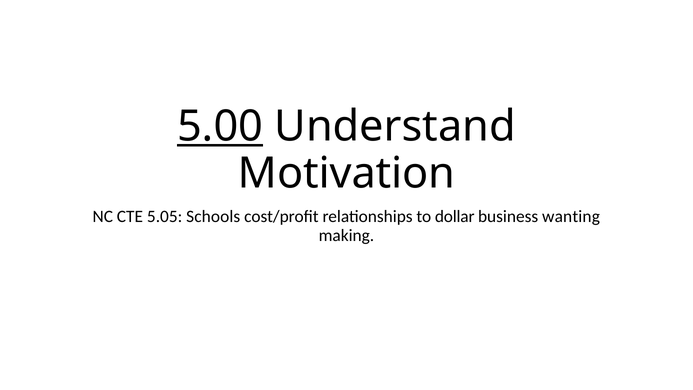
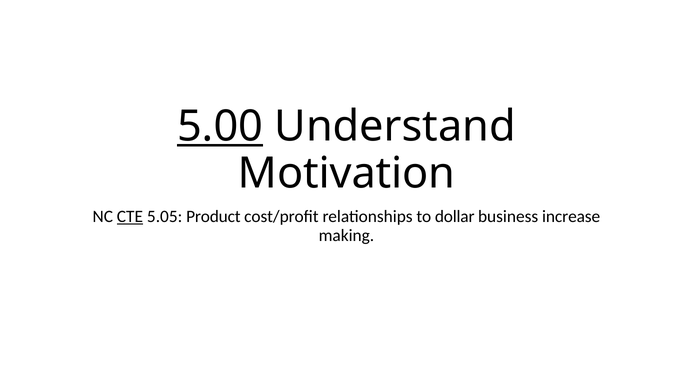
CTE underline: none -> present (130, 217)
Schools: Schools -> Product (213, 217)
wanting: wanting -> increase (571, 217)
